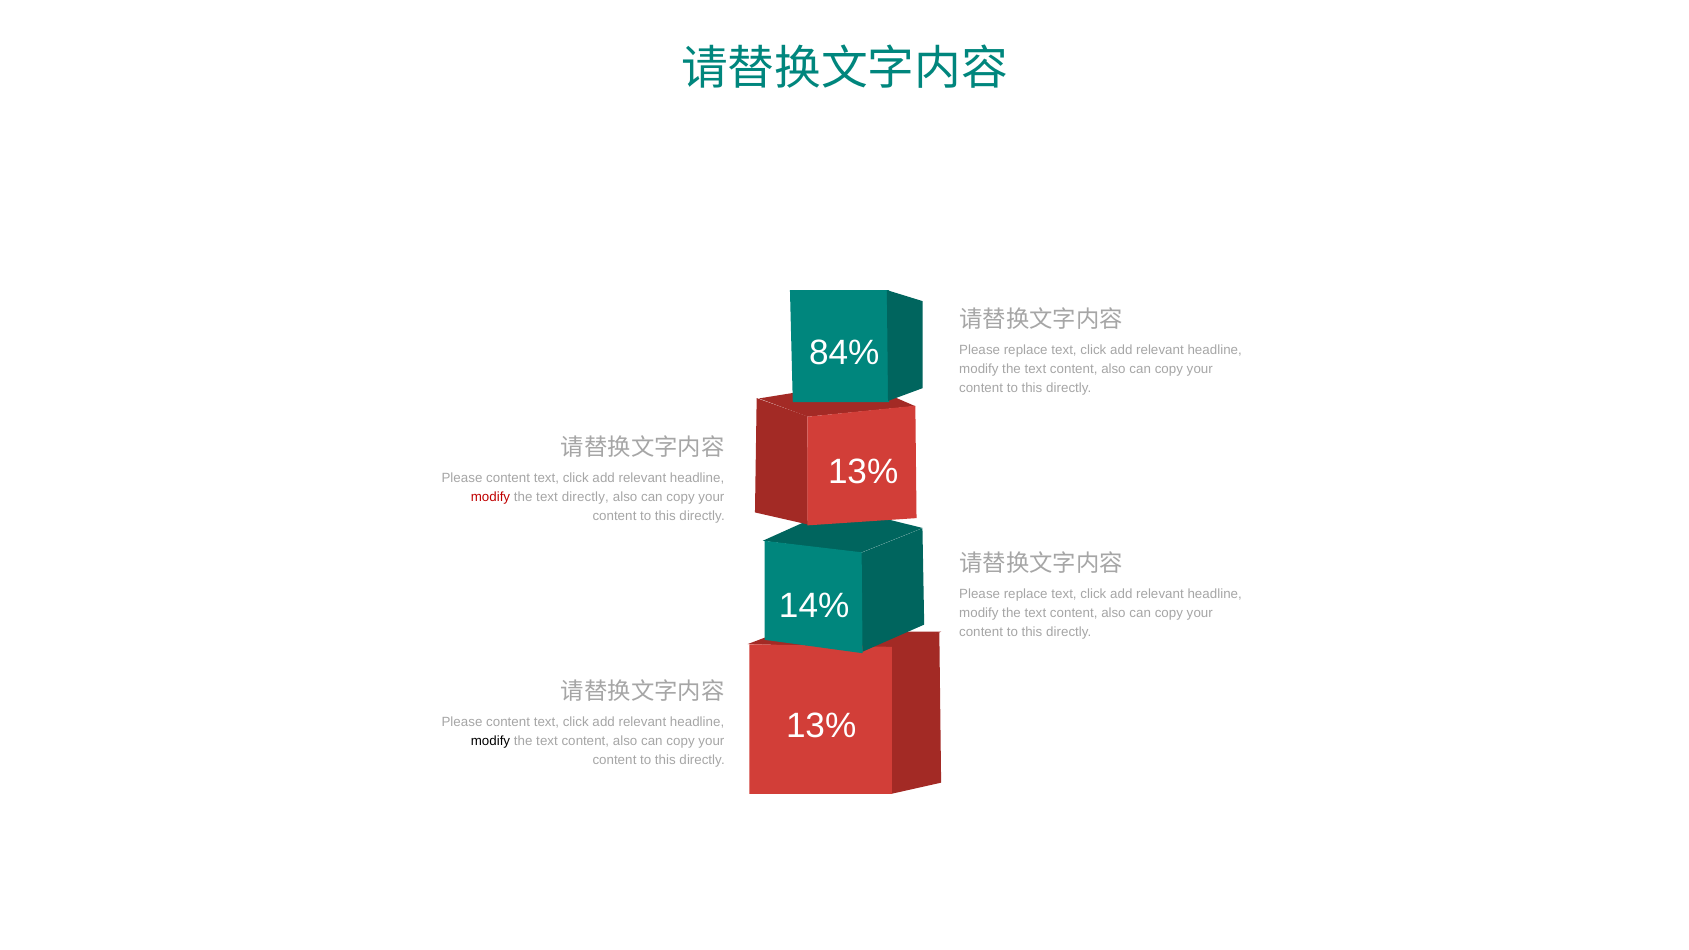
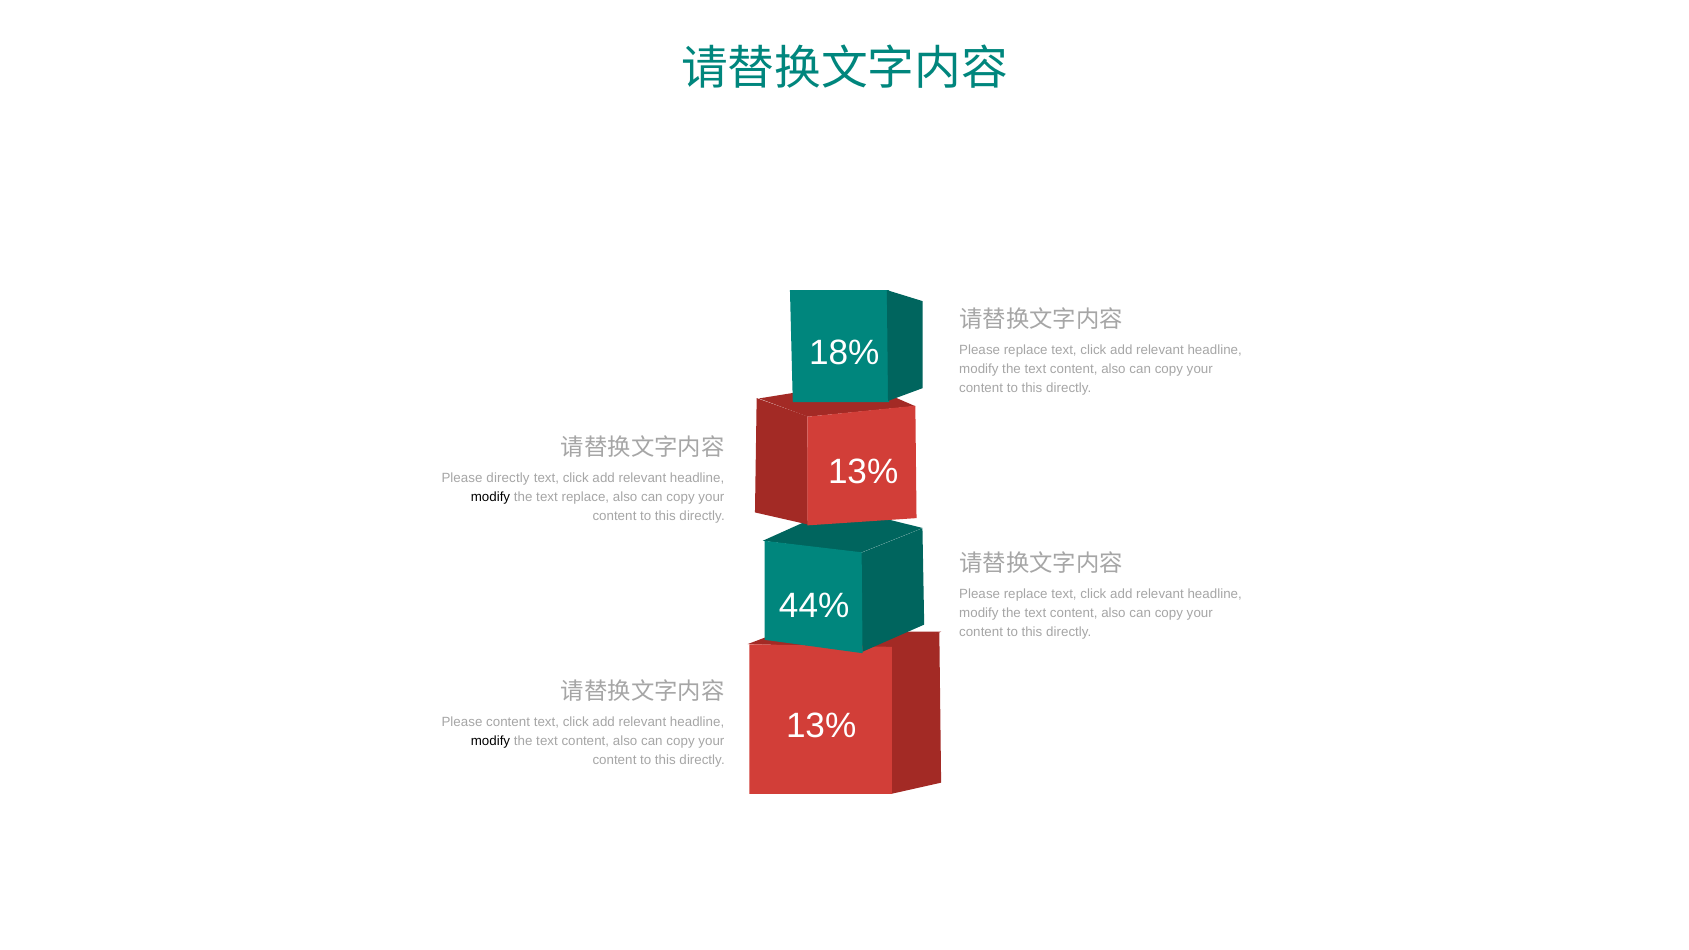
84%: 84% -> 18% (844, 353)
content: content -> directly (508, 478)
modify colour: red -> black (490, 497)
text directly: directly -> replace (585, 497)
14%: 14% -> 44% (814, 606)
